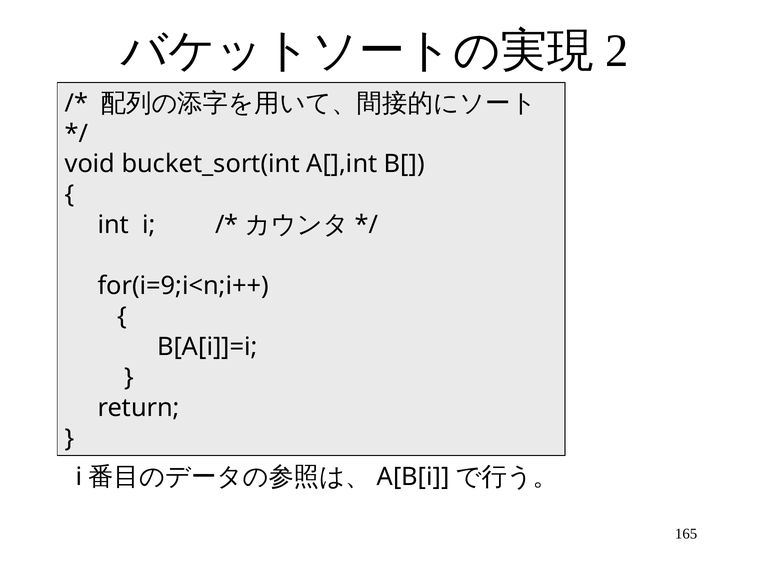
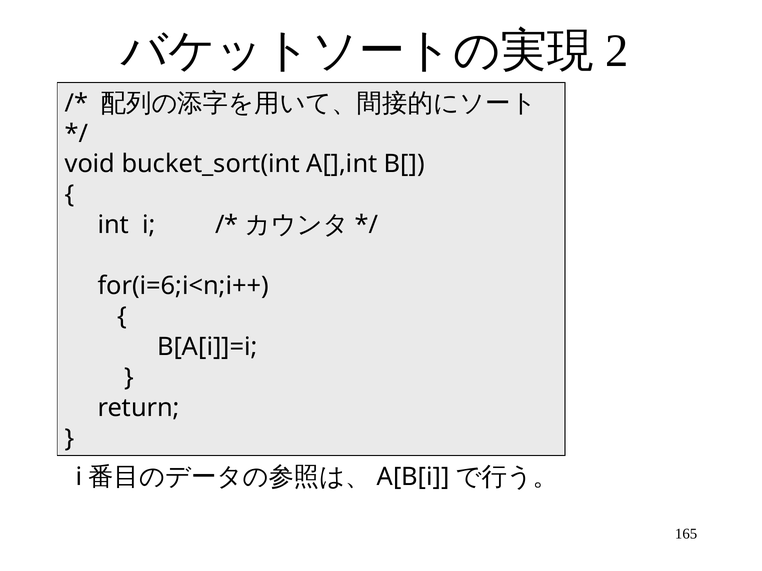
for(i=9;i<n;i++: for(i=9;i<n;i++ -> for(i=6;i<n;i++ (183, 286)
